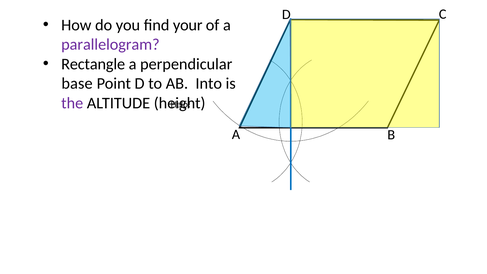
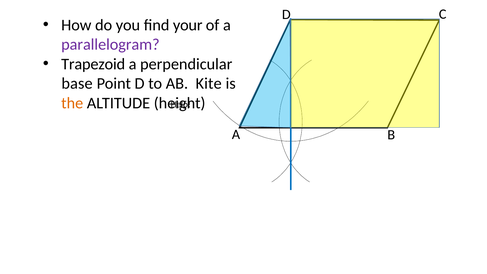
Rectangle: Rectangle -> Trapezoid (93, 64)
Into: Into -> Kite (209, 83)
the colour: purple -> orange (72, 103)
